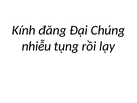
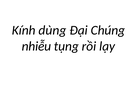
đăng: đăng -> dùng (52, 30)
